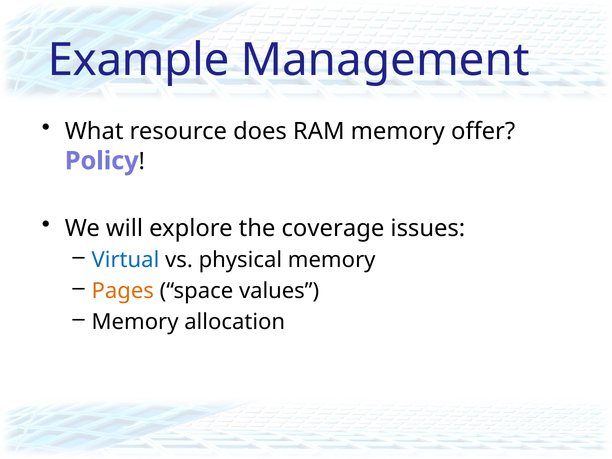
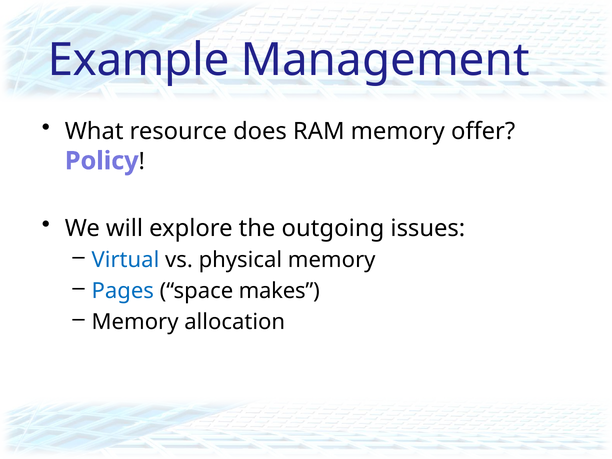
coverage: coverage -> outgoing (333, 228)
Pages colour: orange -> blue (123, 291)
values: values -> makes (279, 291)
